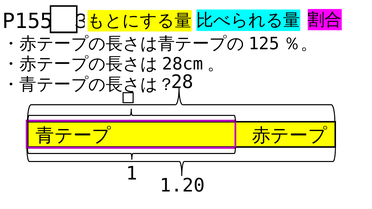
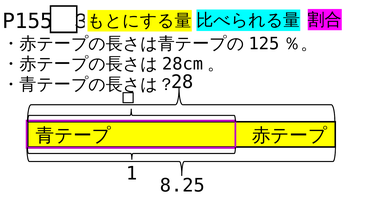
1.20: 1.20 -> 8.25 (182, 186)
